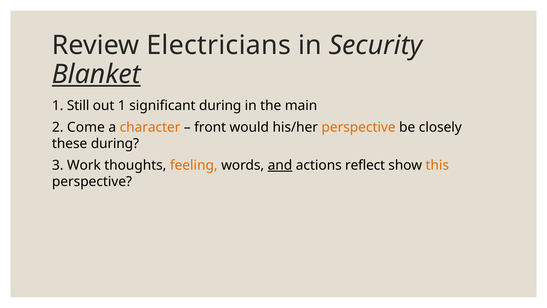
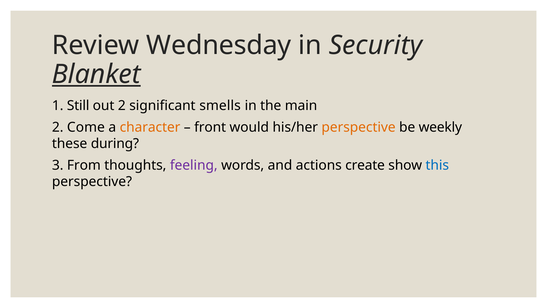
Electricians: Electricians -> Wednesday (219, 45)
out 1: 1 -> 2 (122, 106)
significant during: during -> smells (220, 106)
closely: closely -> weekly (440, 127)
Work: Work -> From (84, 165)
feeling colour: orange -> purple (194, 165)
and underline: present -> none (280, 165)
reflect: reflect -> create (365, 165)
this colour: orange -> blue (437, 165)
